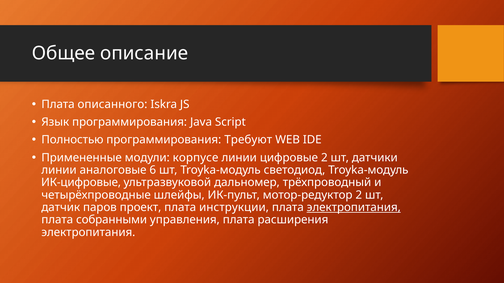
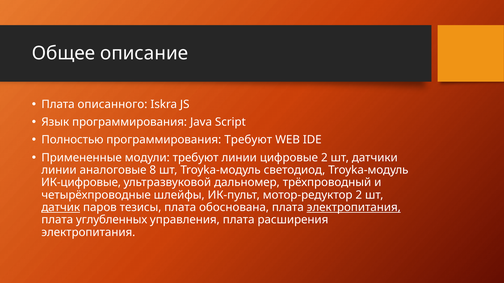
модули корпусе: корпусе -> требуют (196, 158)
6: 6 -> 8 (153, 170)
датчик underline: none -> present (61, 208)
проект: проект -> тезисы (141, 208)
инструкции: инструкции -> обоснована (234, 208)
собранными: собранными -> углубленных (112, 220)
